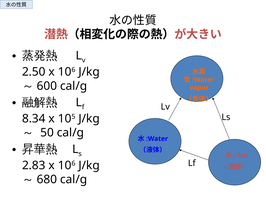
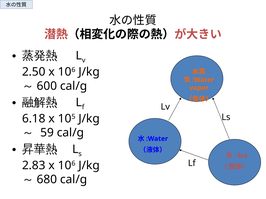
8.34: 8.34 -> 6.18 (34, 119)
50: 50 -> 59 (47, 133)
